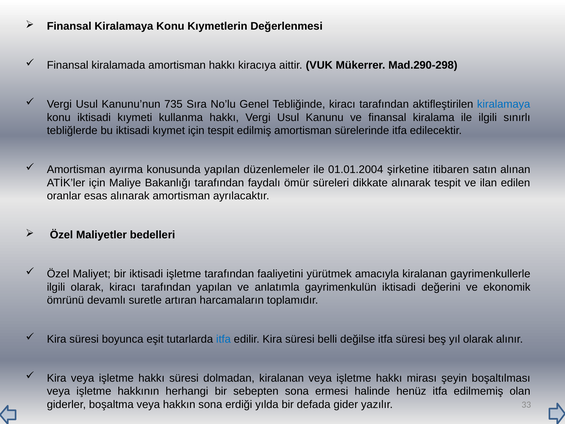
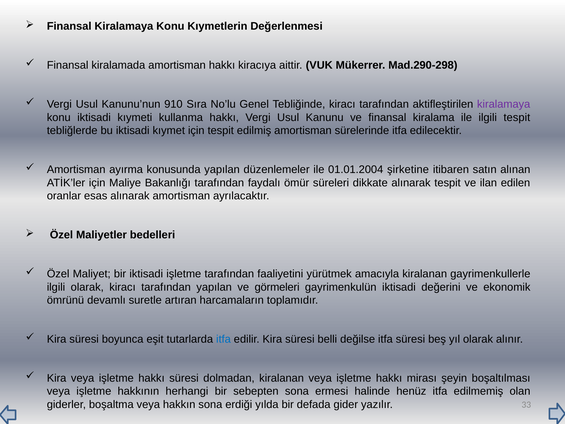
735: 735 -> 910 (173, 104)
kiralamaya colour: blue -> purple (504, 104)
ilgili sınırlı: sınırlı -> tespit (517, 117)
anlatımla: anlatımla -> görmeleri (277, 287)
